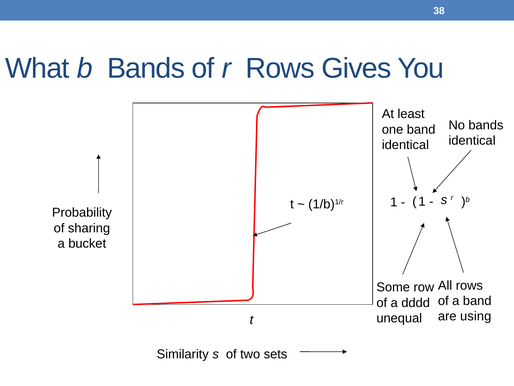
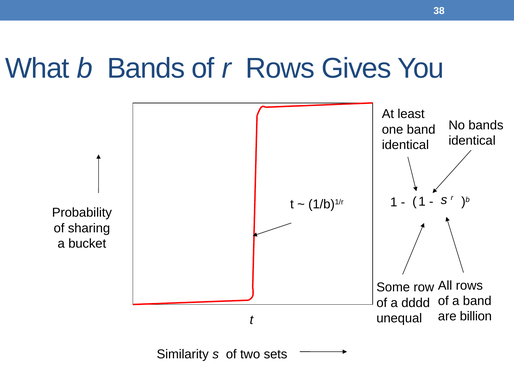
using: using -> billion (476, 316)
